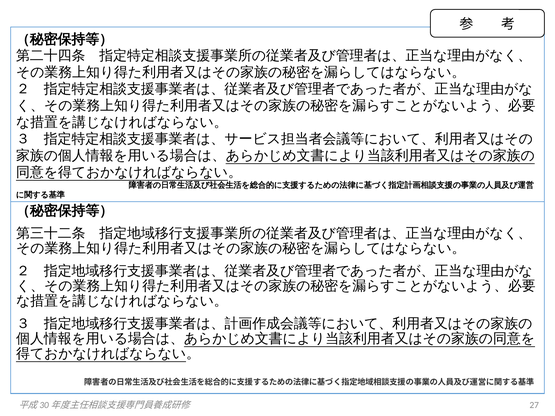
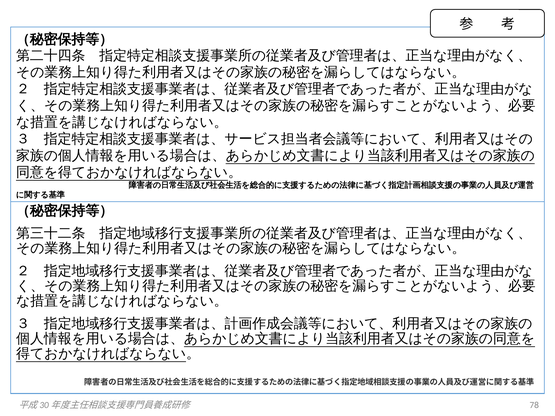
27: 27 -> 78 (534, 405)
